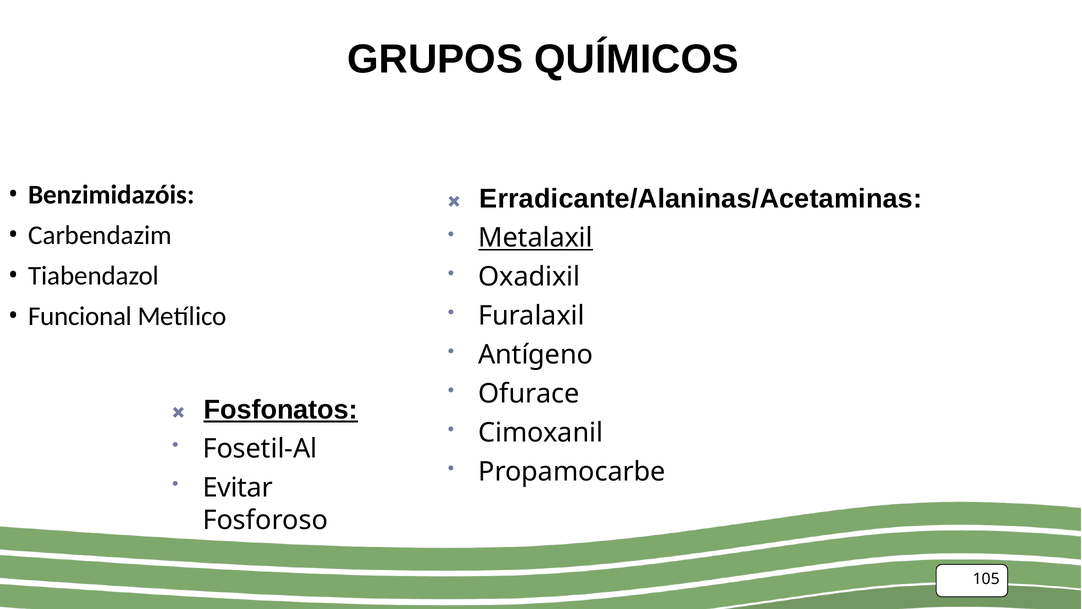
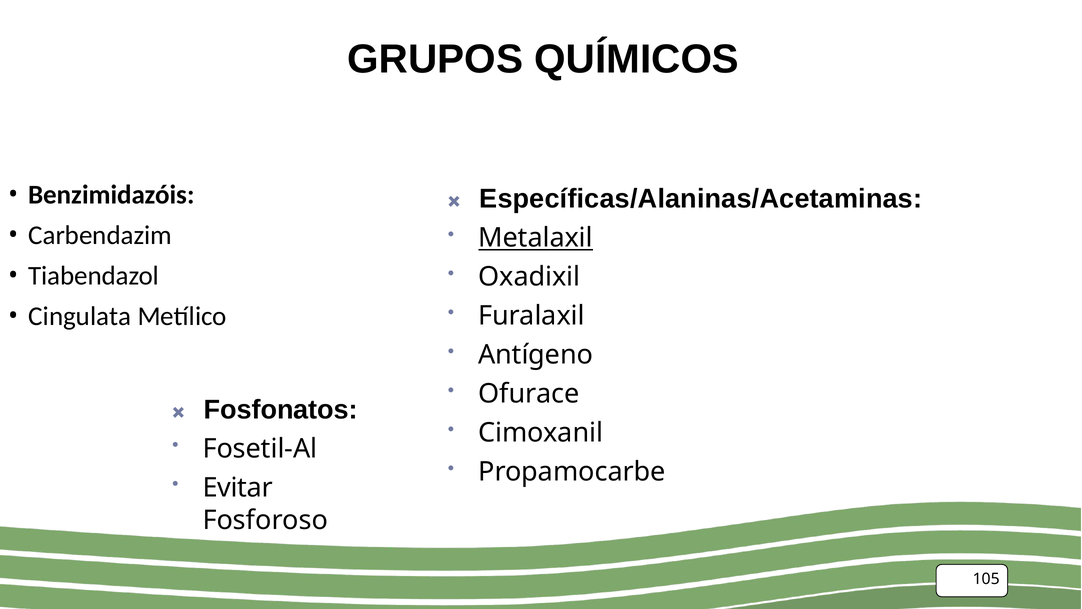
Erradicante/Alaninas/Acetaminas: Erradicante/Alaninas/Acetaminas -> Específicas/Alaninas/Acetaminas (701, 199)
Funcional: Funcional -> Cingulata (80, 316)
Fosfonatos underline: present -> none (281, 410)
